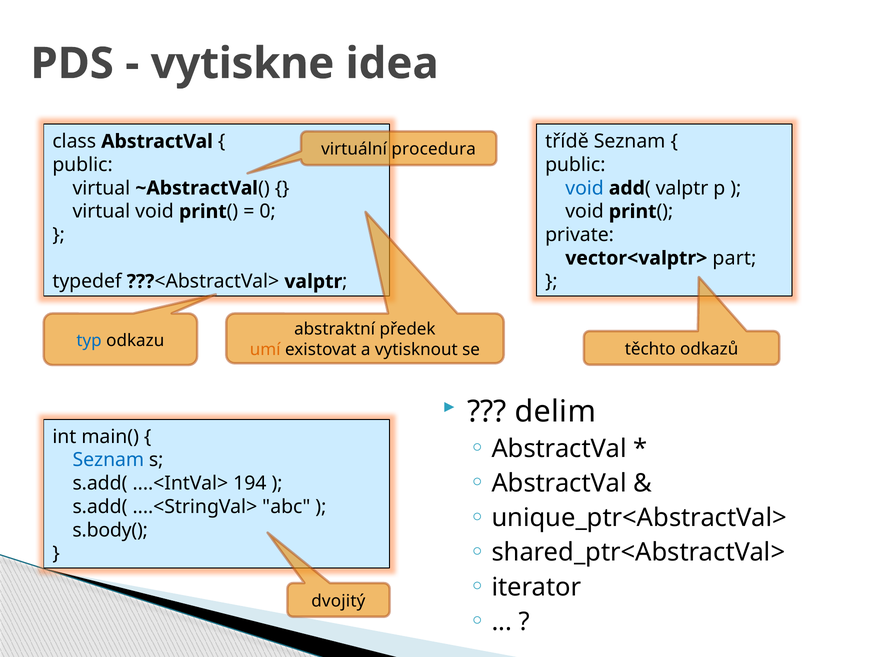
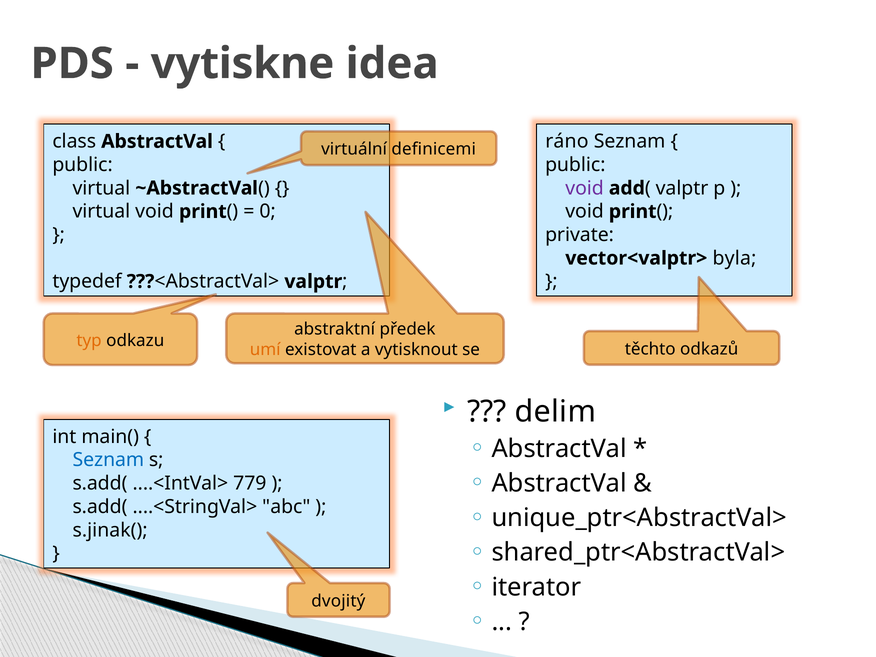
třídě: třídě -> ráno (567, 141)
procedura: procedura -> definicemi (434, 149)
void colour: blue -> purple (585, 188)
part: part -> byla (734, 258)
typ colour: blue -> orange (89, 340)
194: 194 -> 779 (250, 483)
s.body(: s.body( -> s.jinak( (110, 530)
